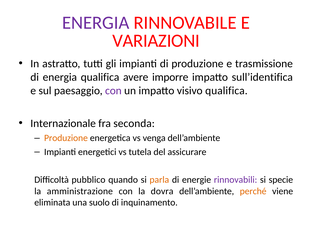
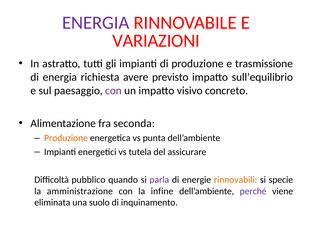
energia qualifica: qualifica -> richiesta (100, 77)
imporre: imporre -> previsto (170, 77)
sull’identifica: sull’identifica -> sull’equilibrio (262, 77)
visivo qualifica: qualifica -> concreto (227, 91)
Internazionale: Internazionale -> Alimentazione (63, 123)
venga: venga -> punta (154, 138)
parla colour: orange -> purple (159, 180)
rinnovabili colour: purple -> orange (236, 180)
dovra: dovra -> infine (162, 191)
perché colour: orange -> purple (253, 191)
